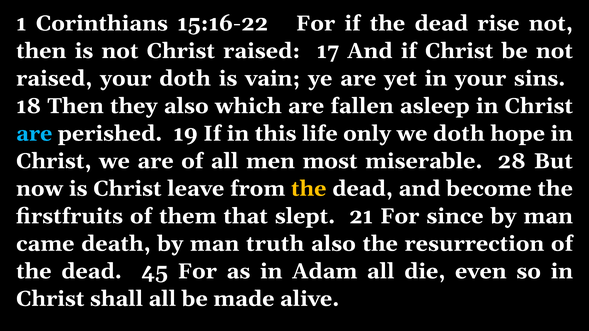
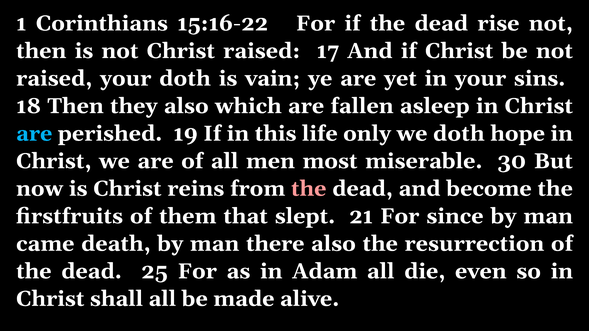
28: 28 -> 30 (512, 161)
leave: leave -> reins (196, 189)
the colour: yellow -> pink (309, 189)
truth: truth -> there (275, 244)
45: 45 -> 25 (154, 272)
